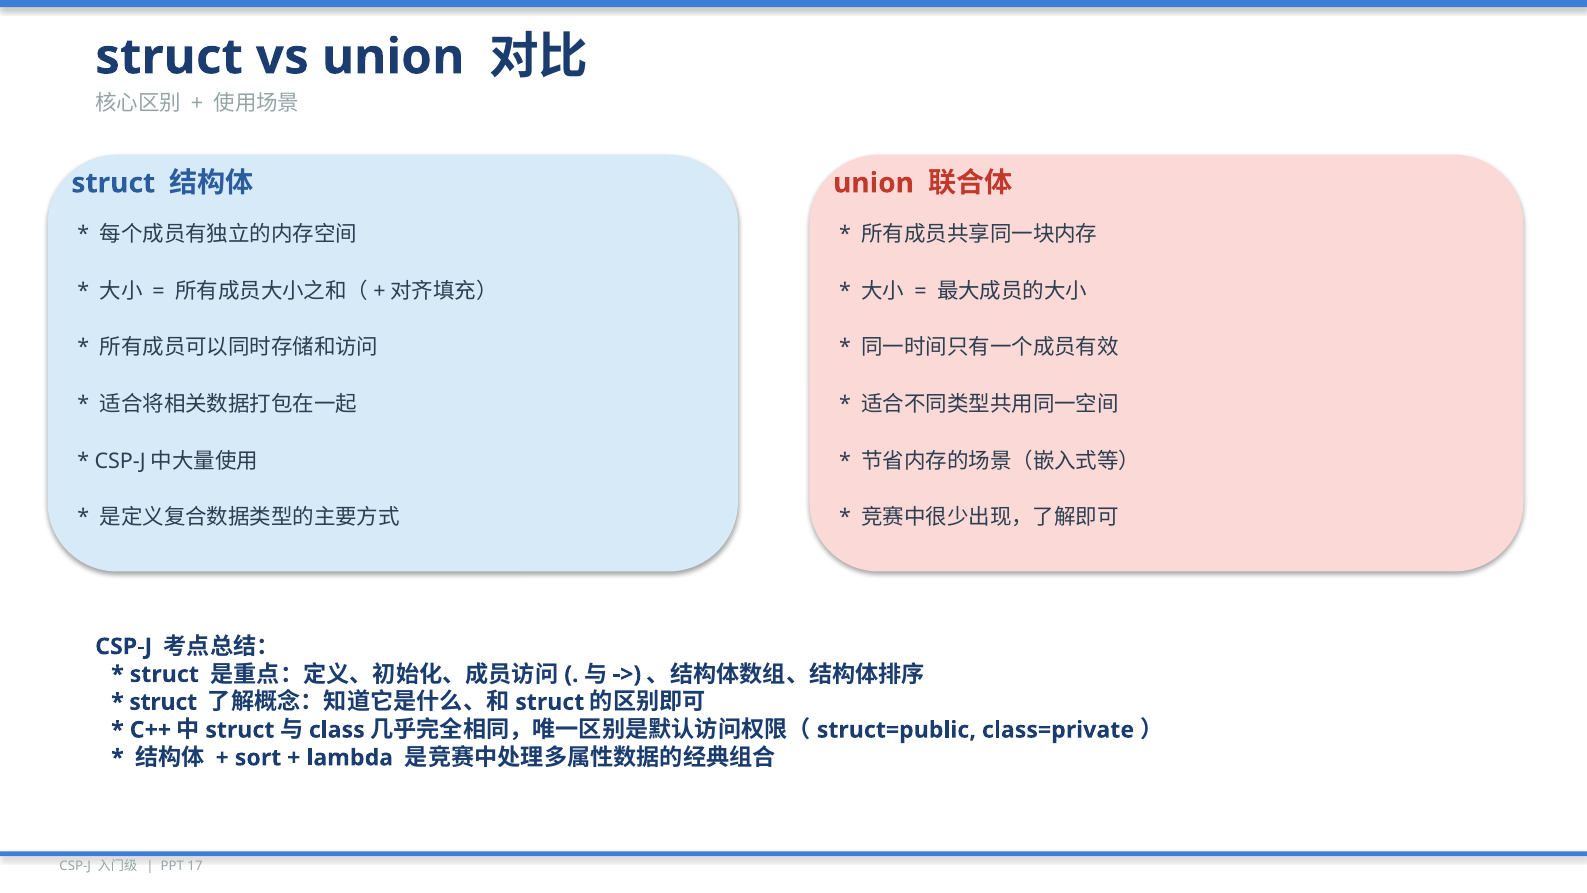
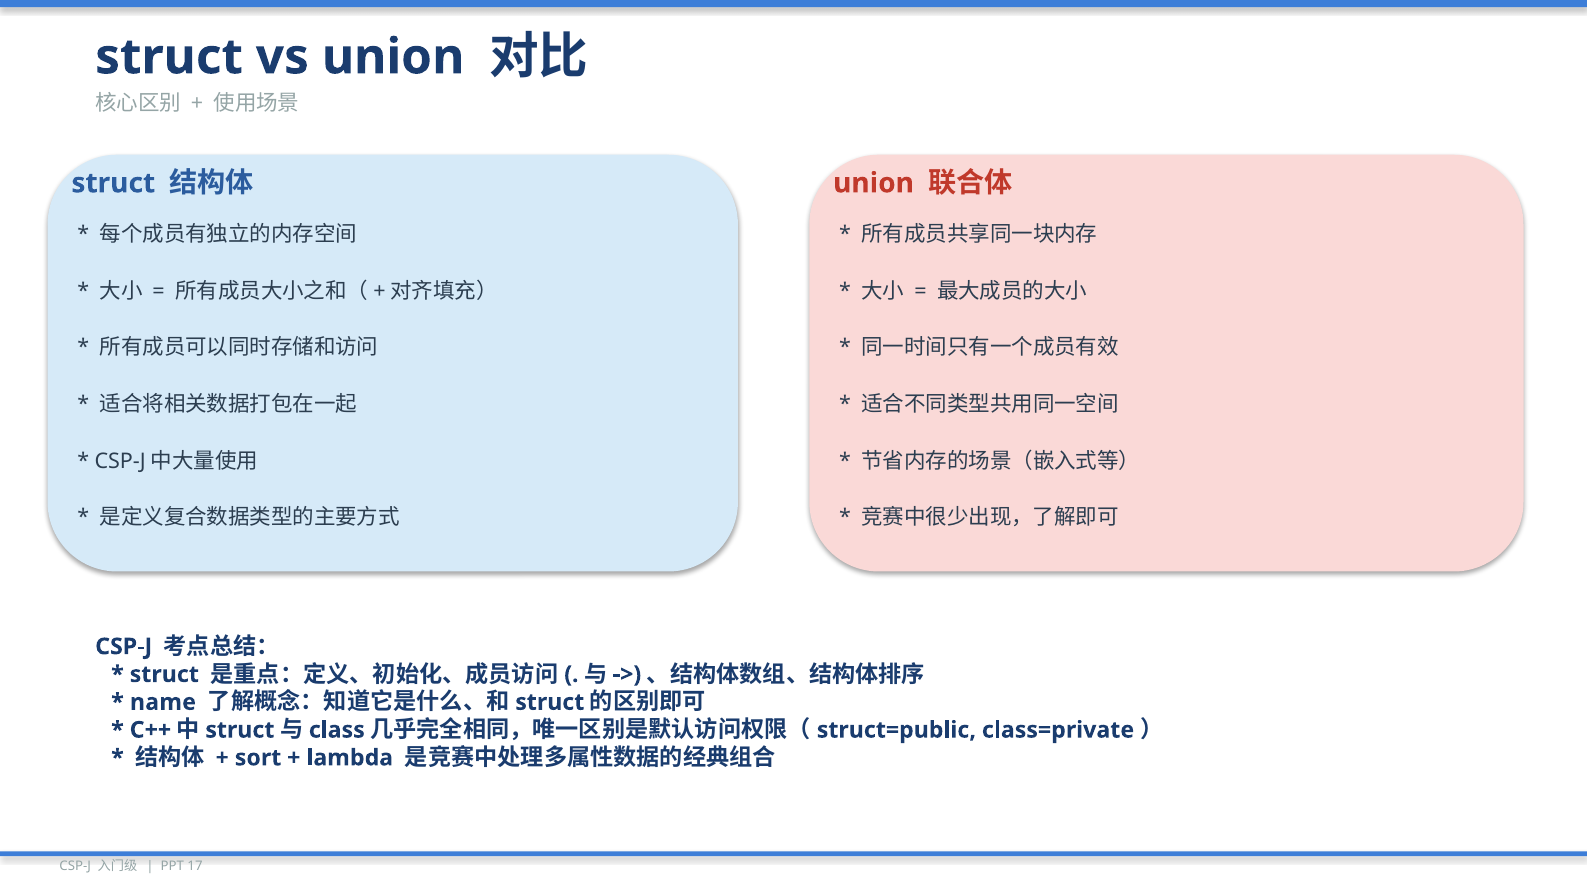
struct: struct -> name (163, 702)
